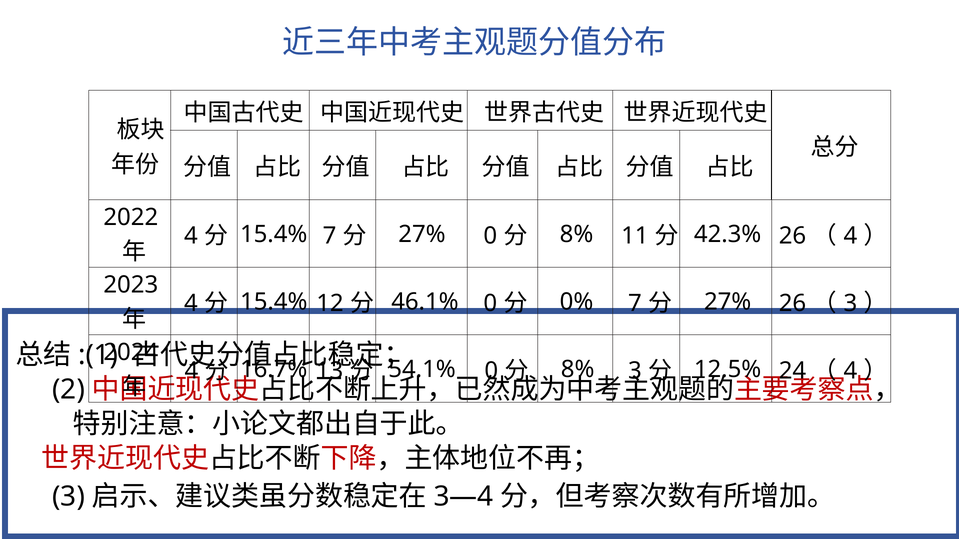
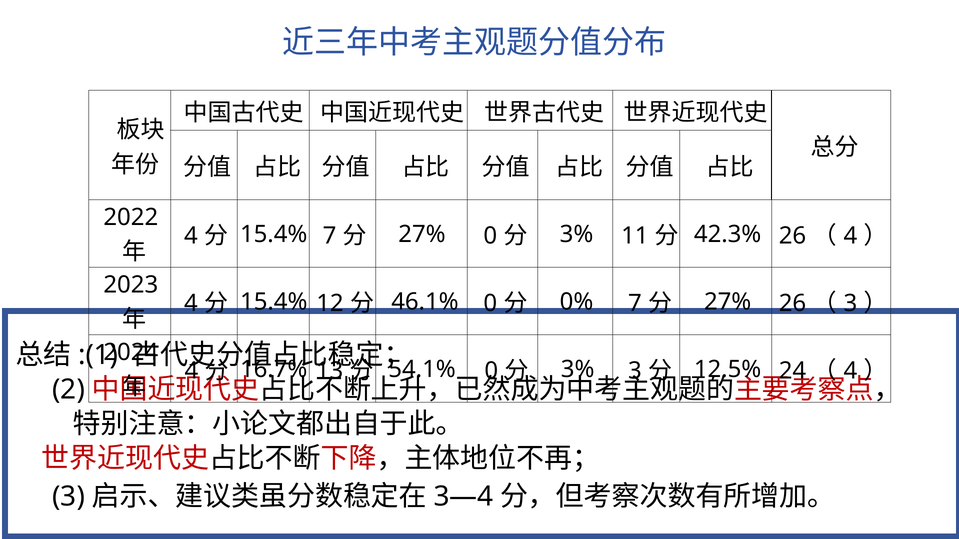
8%: 8% -> 3% (577, 235)
8%: 8% -> 3% (578, 370)
